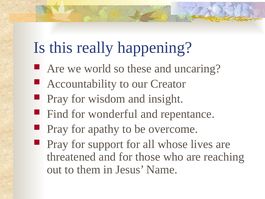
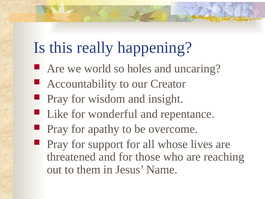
these: these -> holes (139, 69)
Find: Find -> Like (58, 114)
